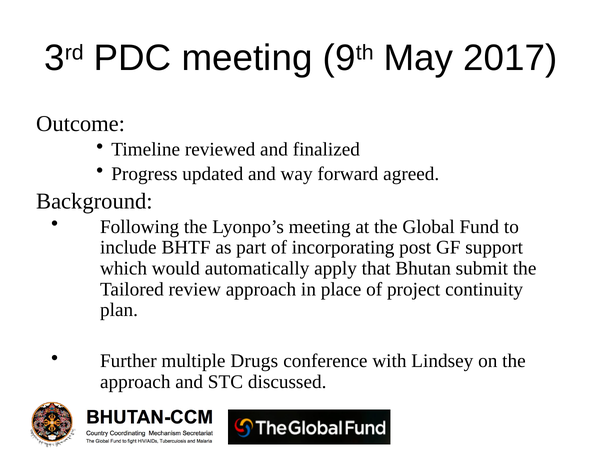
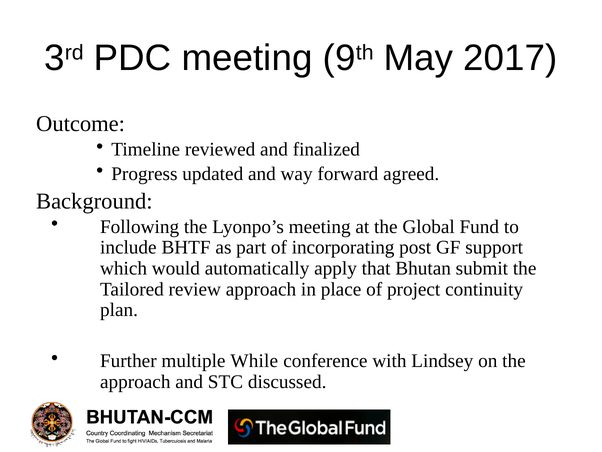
Drugs: Drugs -> While (254, 361)
